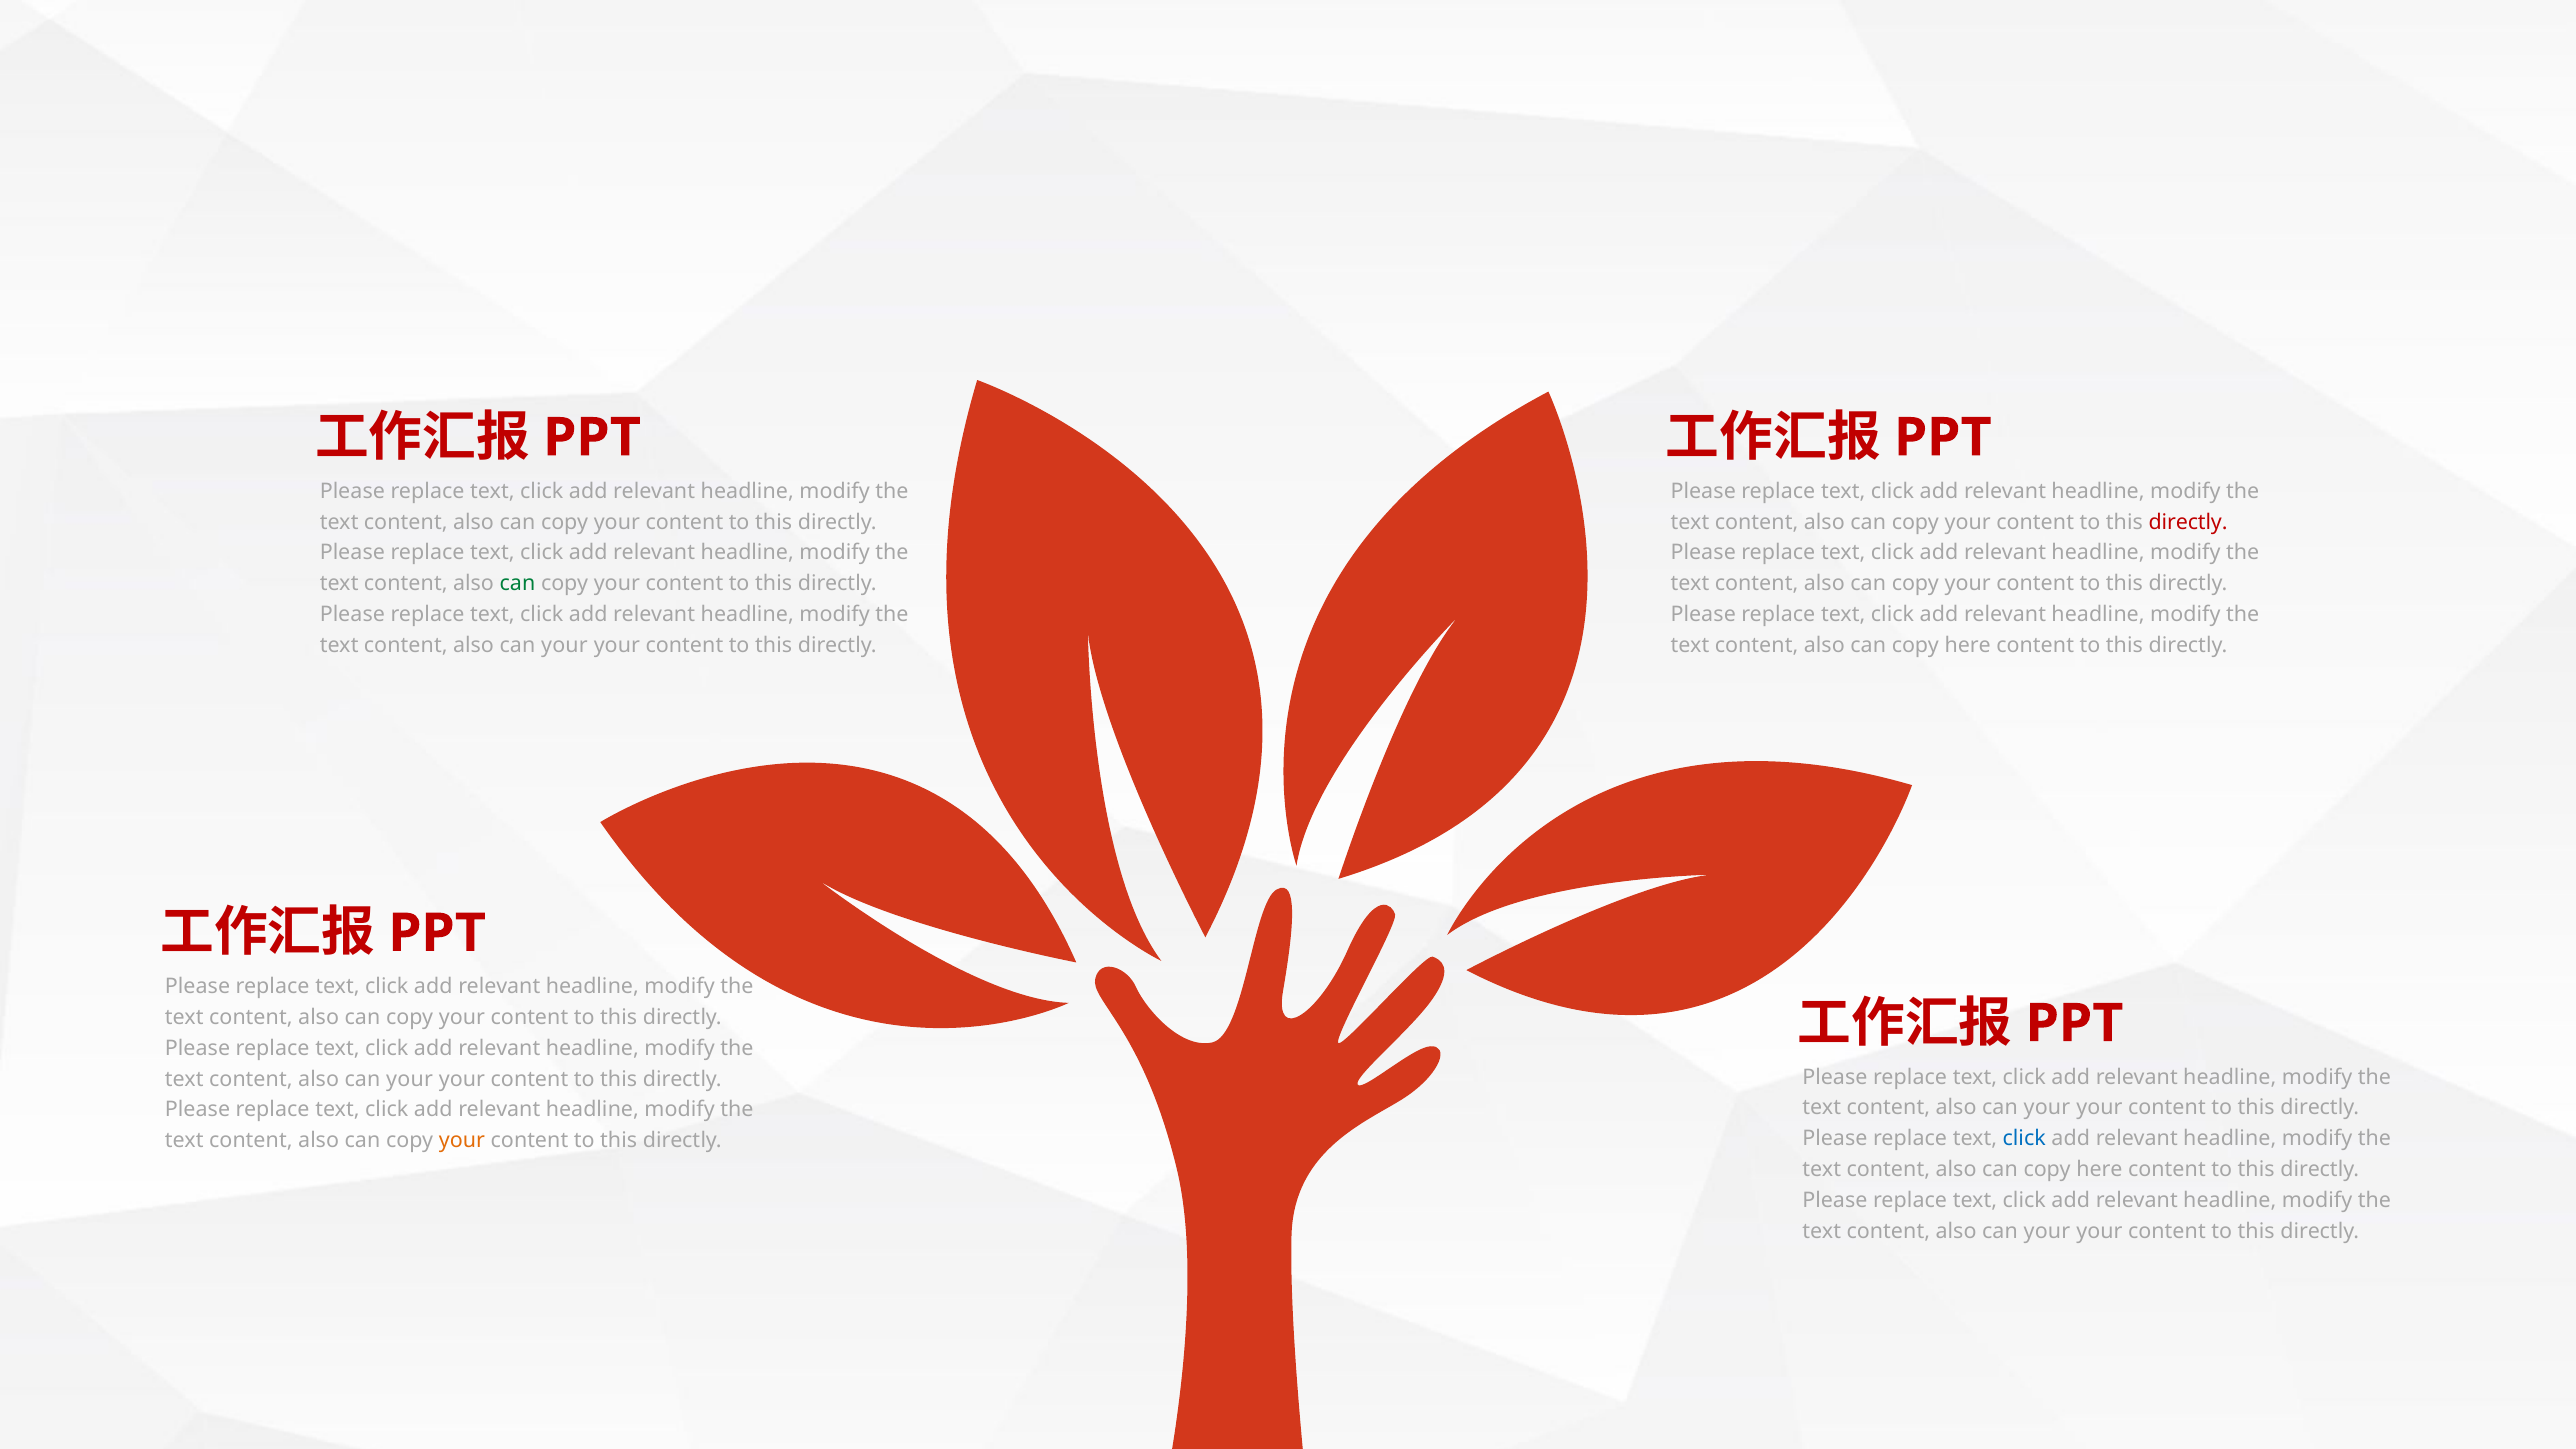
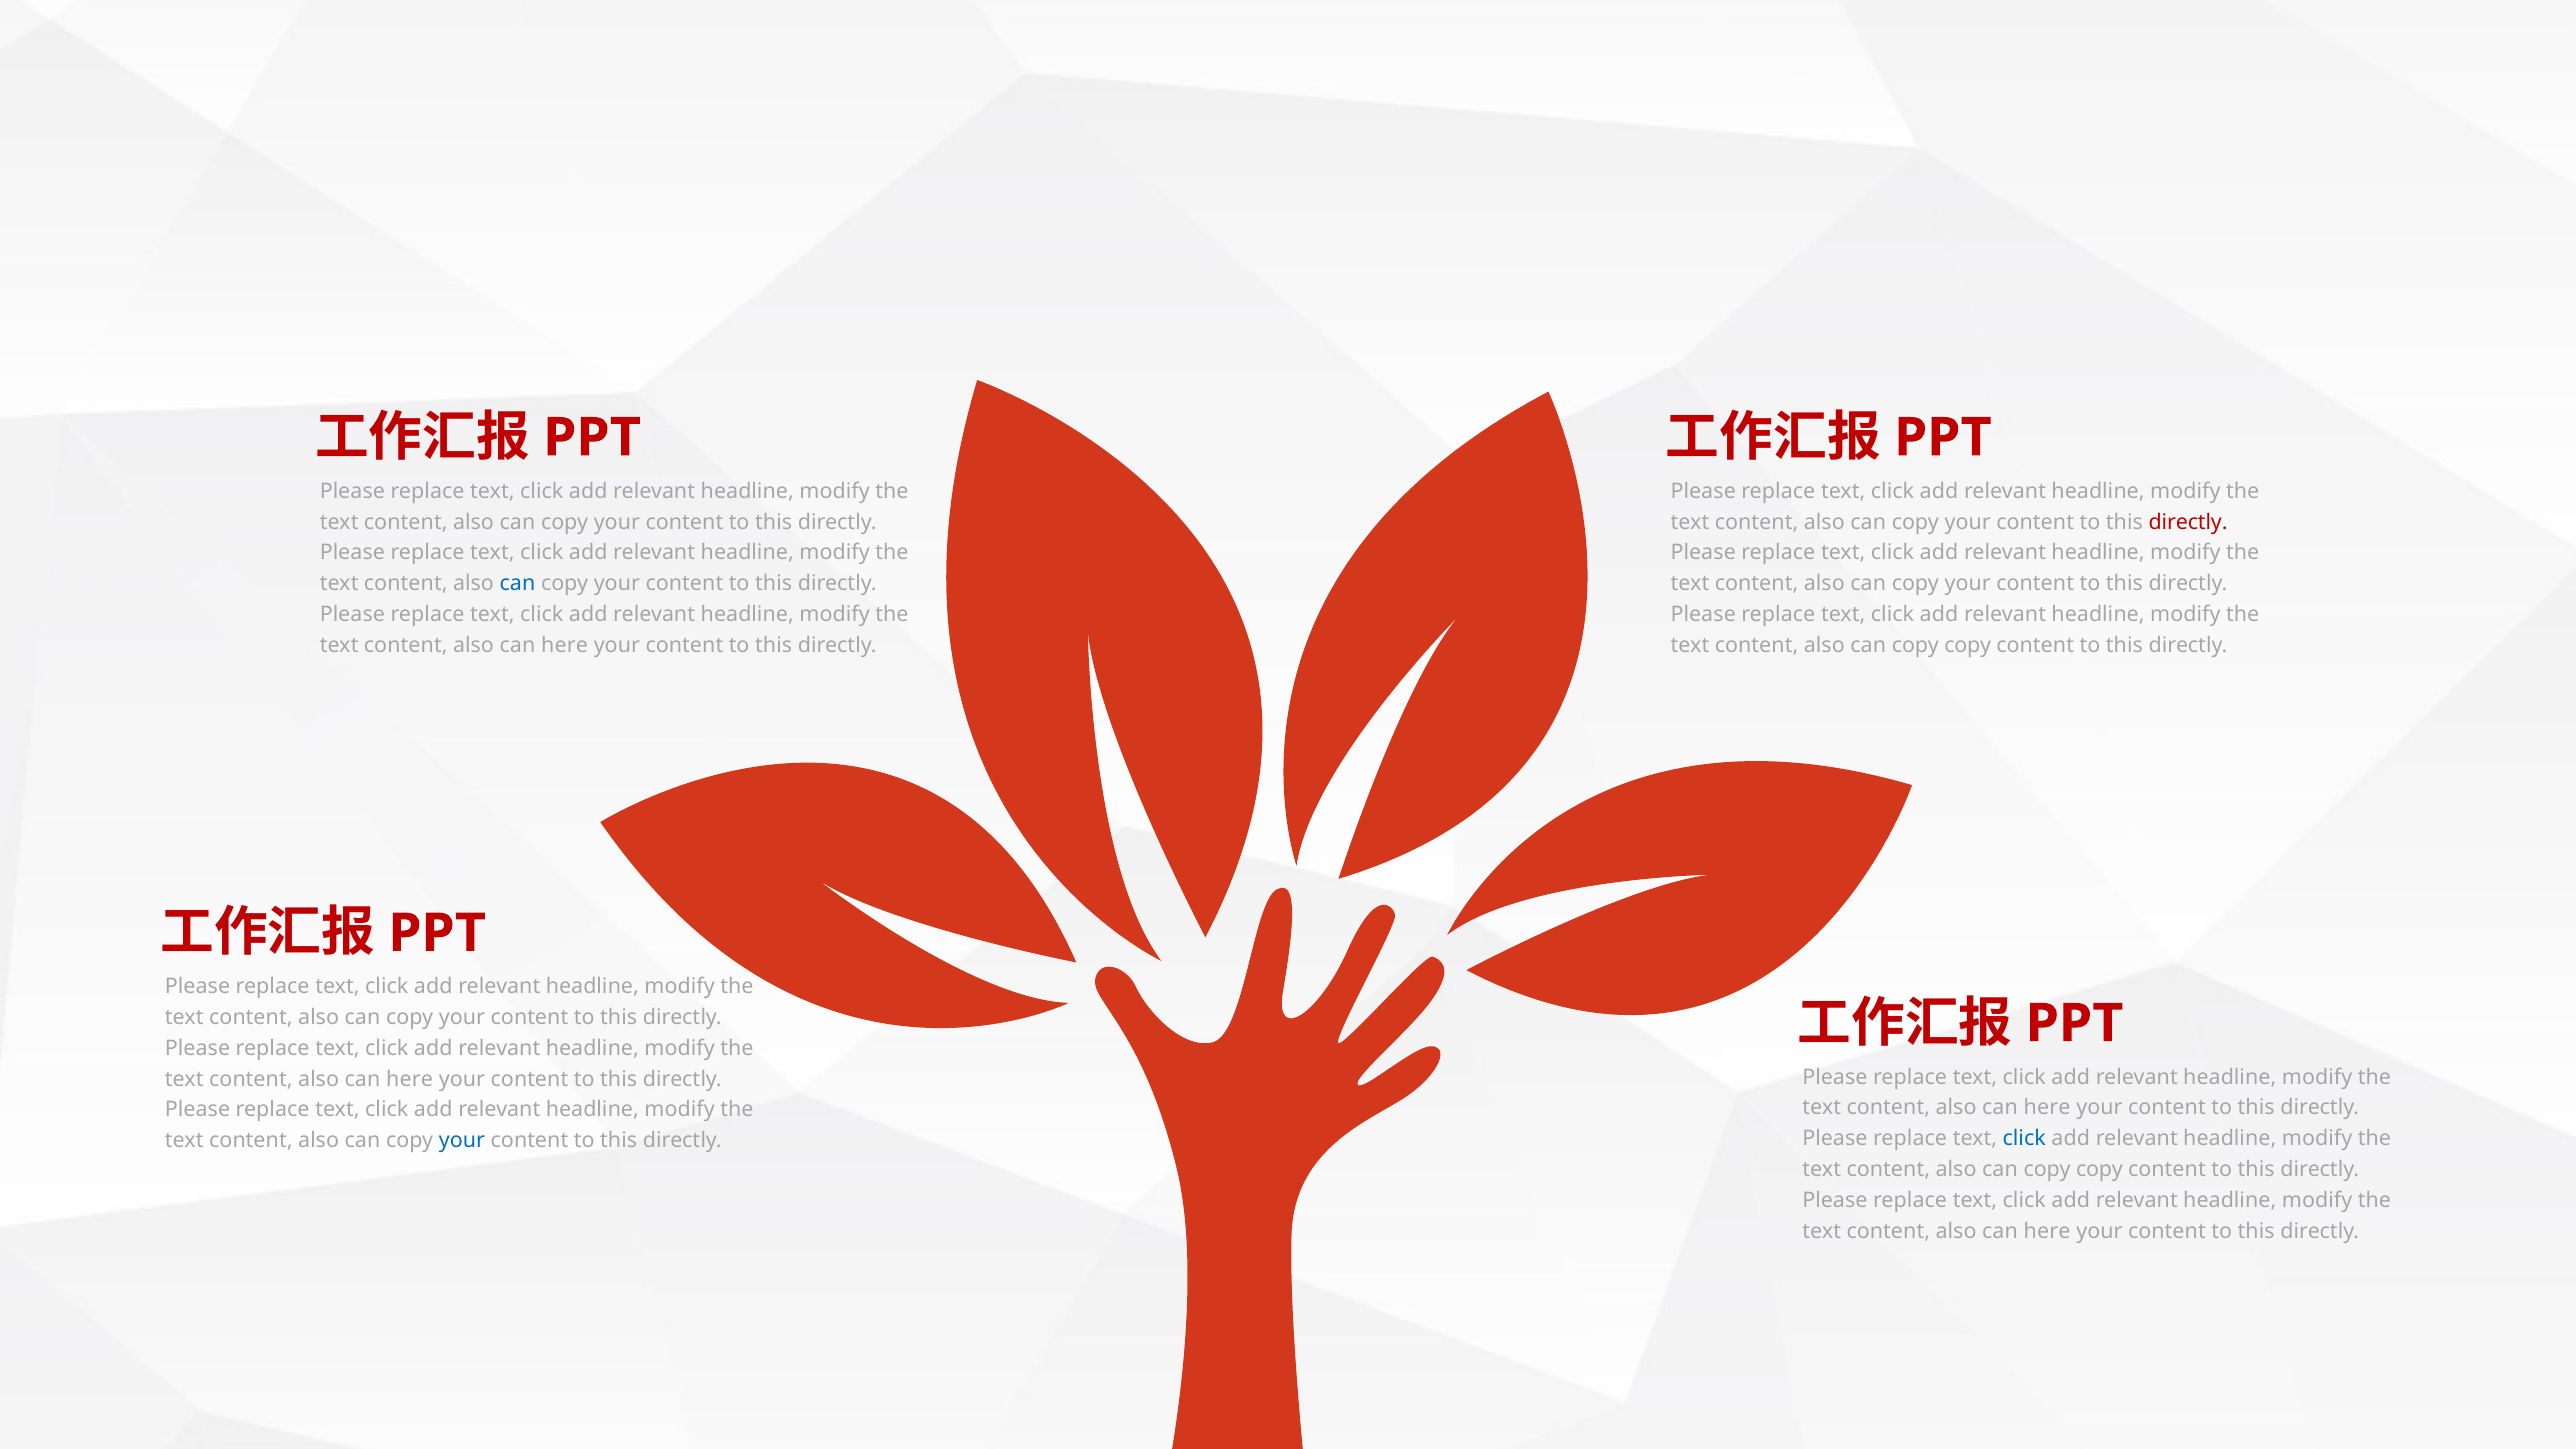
can colour: green -> blue (517, 584)
your: your -> here (564, 645)
here: here -> copy (1968, 645)
your: your -> here (410, 1079)
your: your -> here (2047, 1108)
your colour: orange -> blue (462, 1141)
here: here -> copy (2100, 1169)
your: your -> here (2047, 1231)
